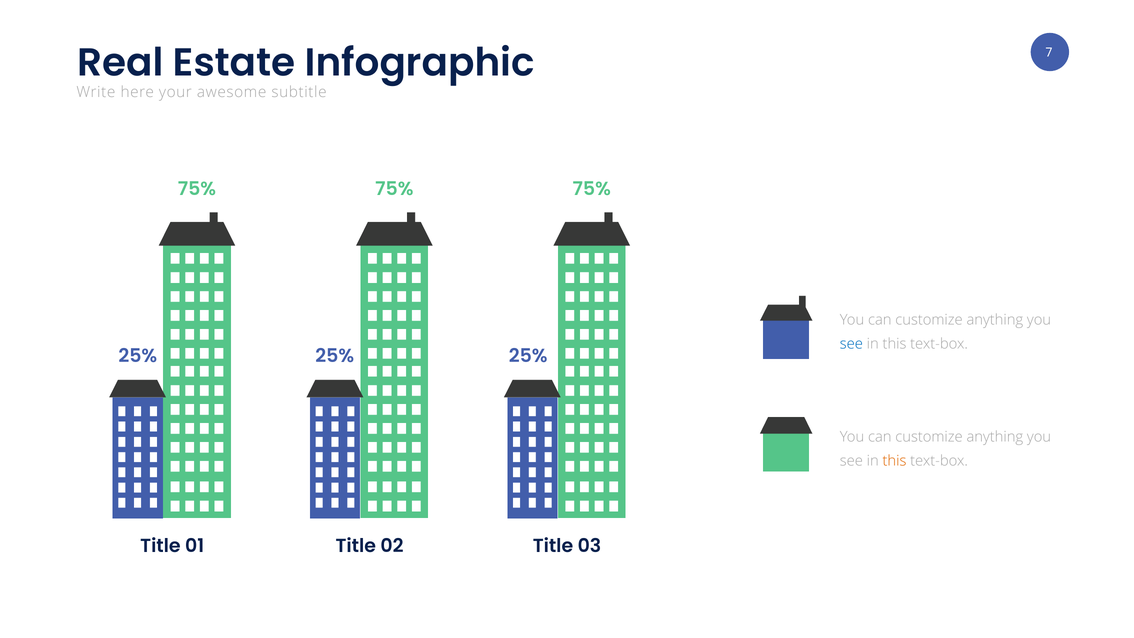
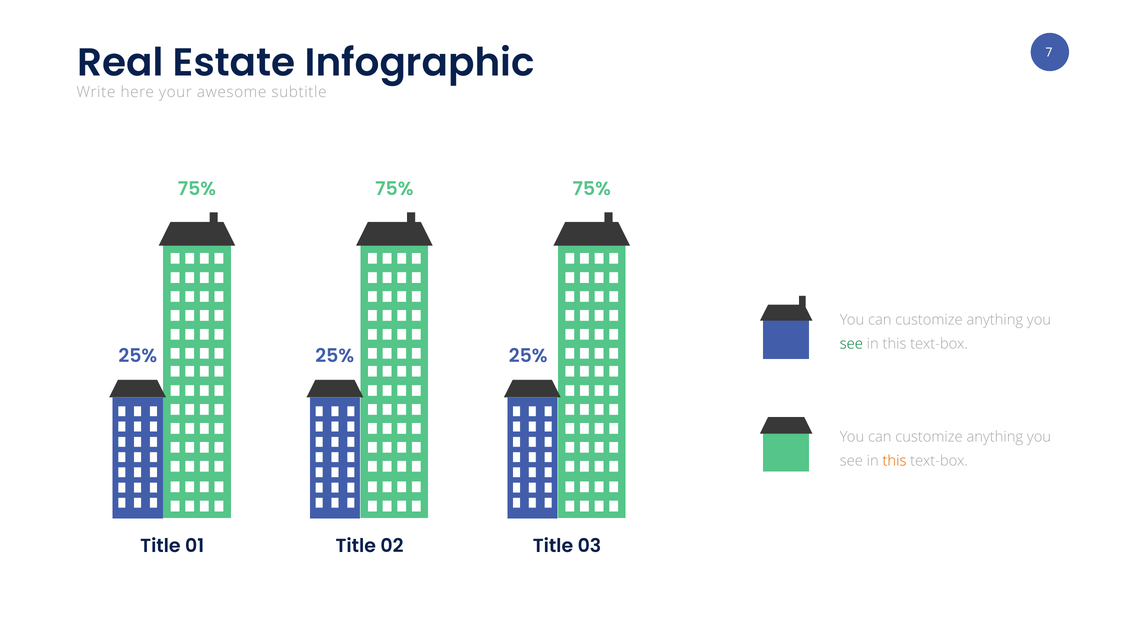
see colour: blue -> green (851, 344)
